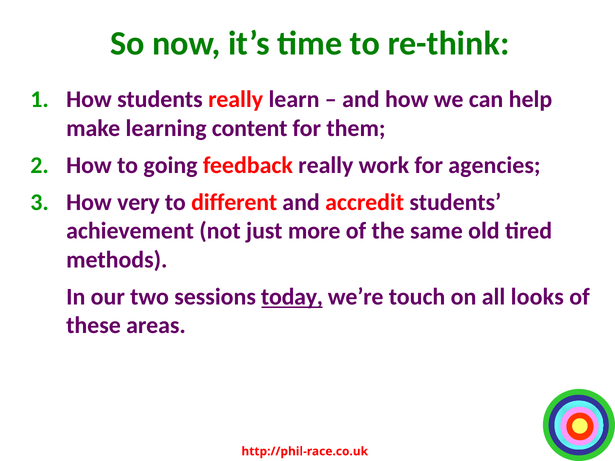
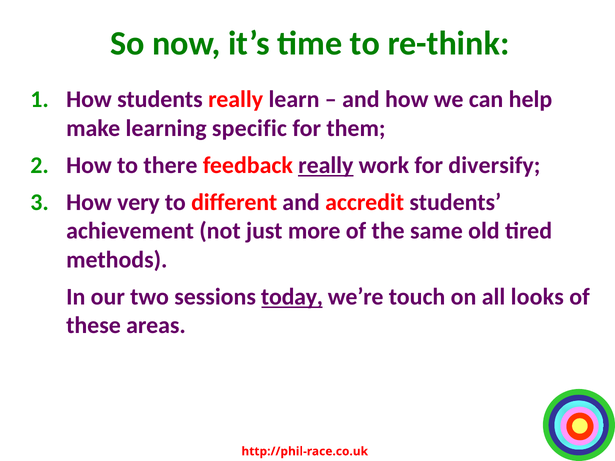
content: content -> specific (249, 128)
going: going -> there (170, 165)
really underline: none -> present (326, 165)
agencies: agencies -> diversify (494, 165)
